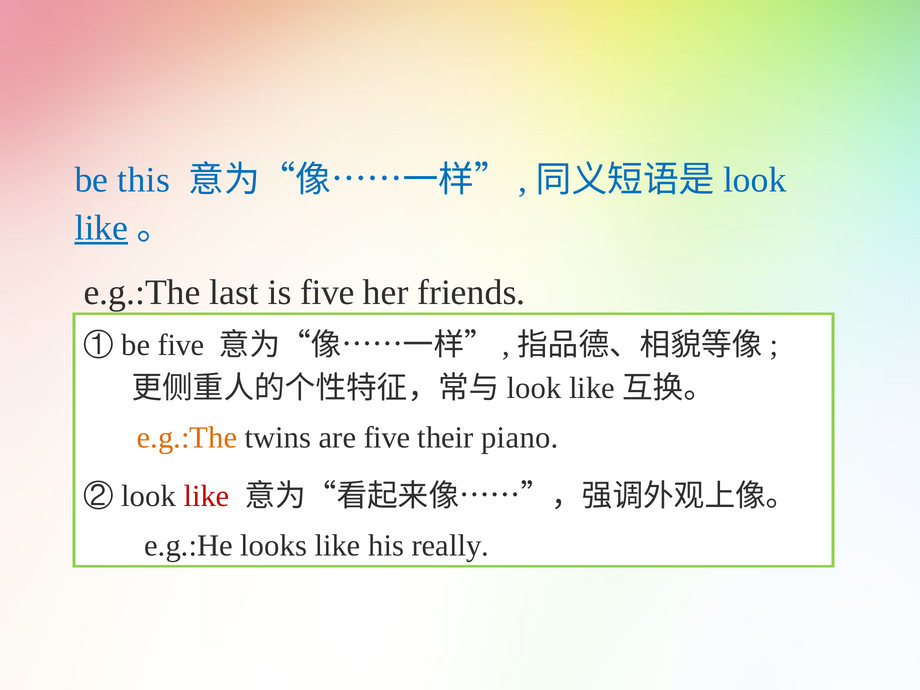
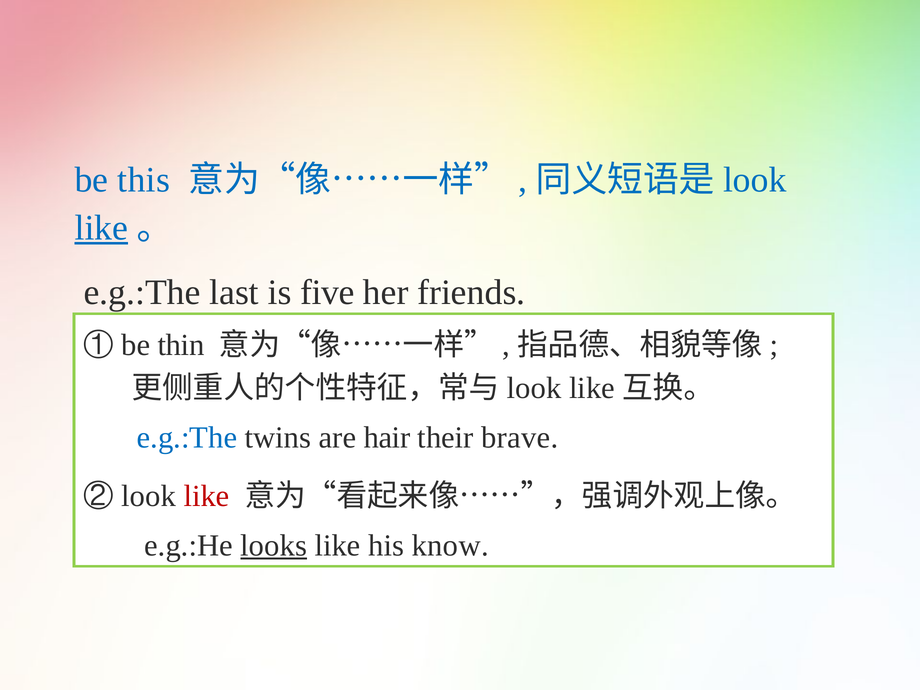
five: five -> thin (181, 345)
e.g.:The colour: orange -> blue (187, 438)
are five: five -> hair (387, 438)
piano: piano -> brave (520, 438)
looks underline: none -> present (274, 545)
really: really -> know (450, 545)
